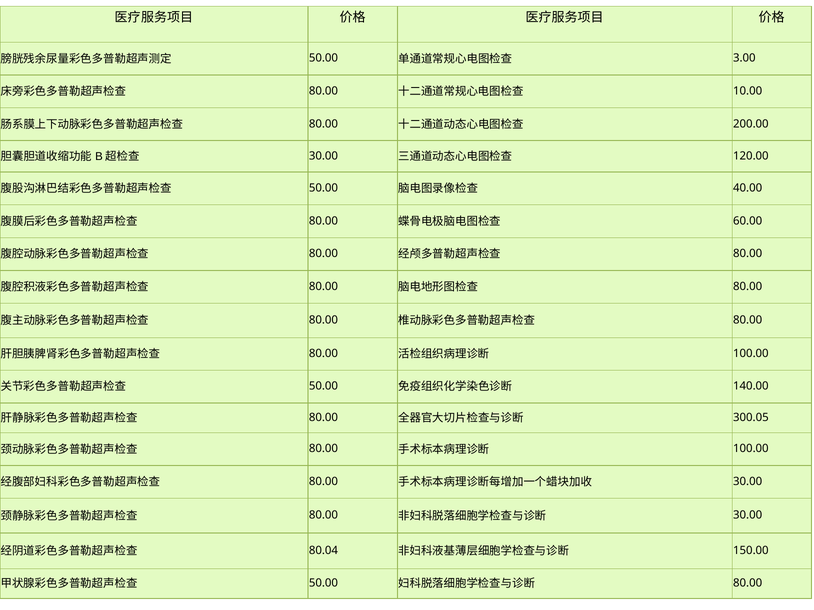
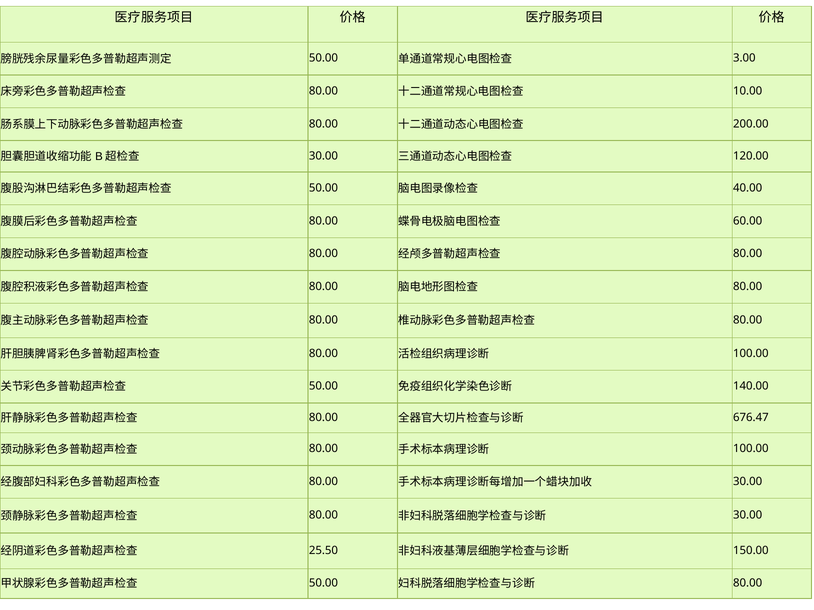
300.05: 300.05 -> 676.47 (751, 418)
80.04: 80.04 -> 25.50 (323, 551)
